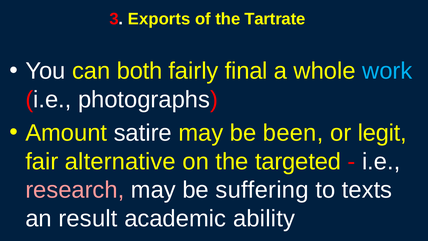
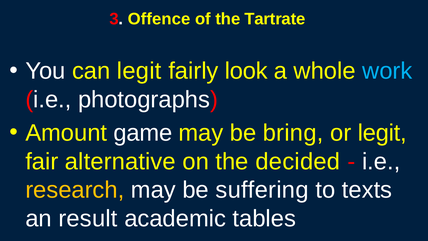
Exports: Exports -> Offence (159, 19)
can both: both -> legit (139, 71)
final: final -> look (246, 71)
satire: satire -> game (143, 133)
been: been -> bring (293, 133)
targeted: targeted -> decided (298, 161)
research colour: pink -> yellow (75, 190)
ability: ability -> tables (264, 218)
